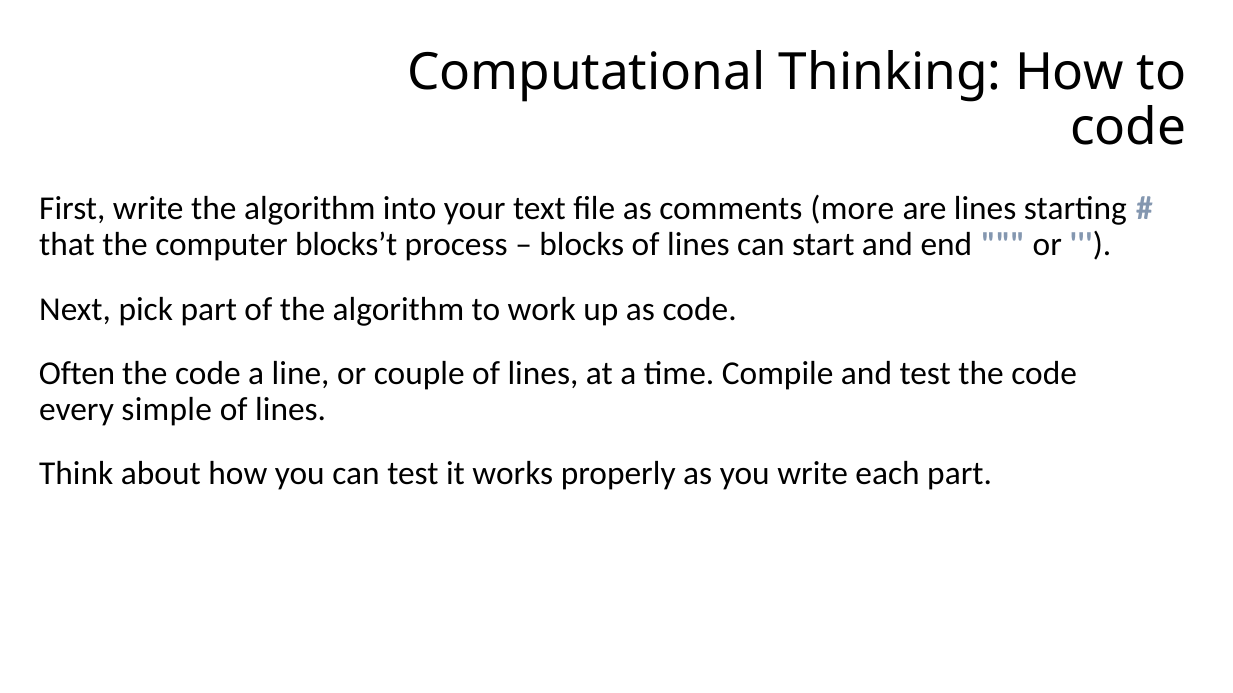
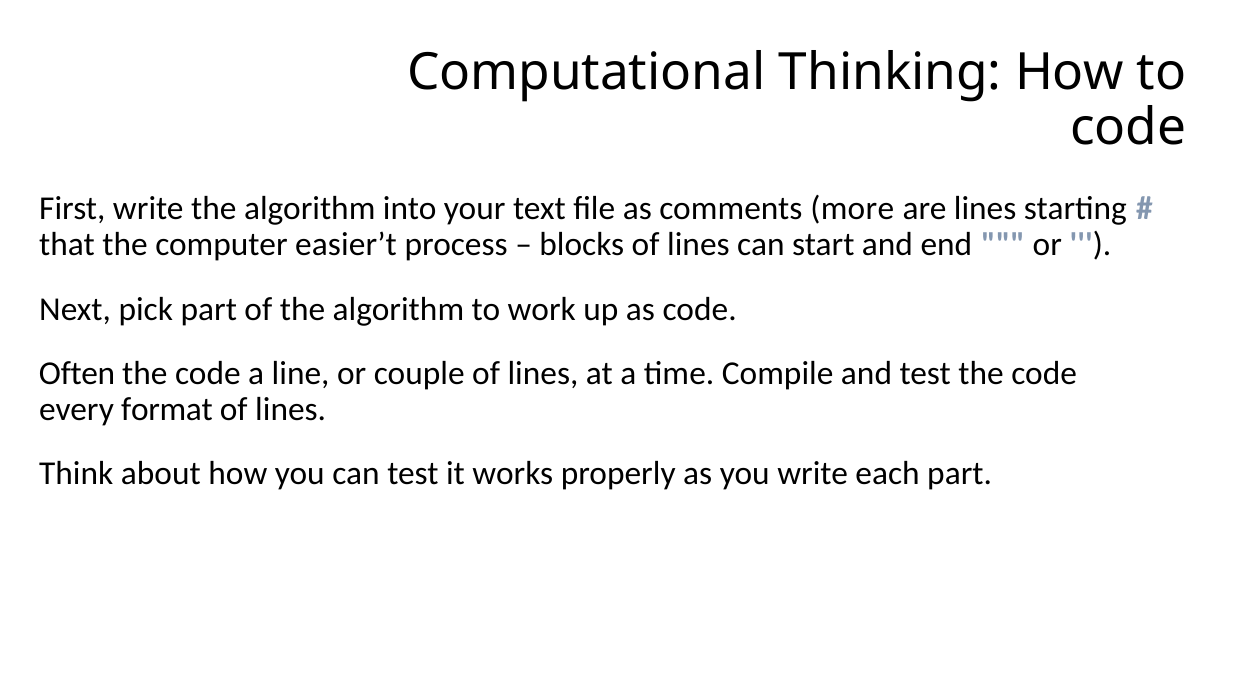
blocks’t: blocks’t -> easier’t (346, 245)
simple: simple -> format (167, 410)
